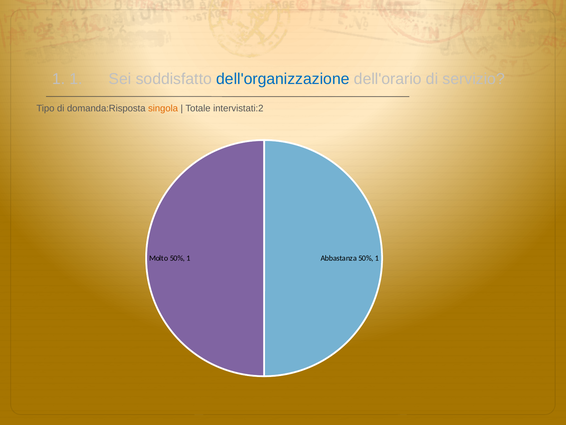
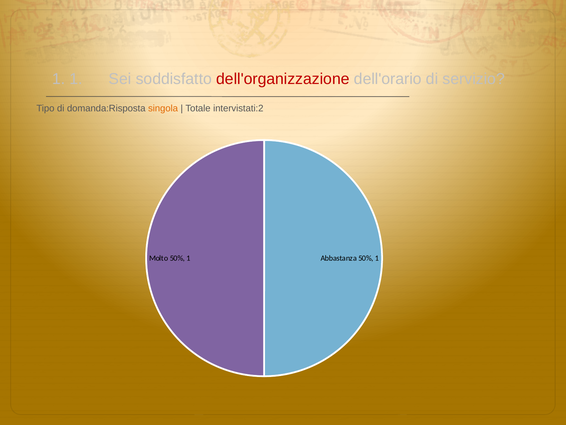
dell'organizzazione colour: blue -> red (283, 79)
